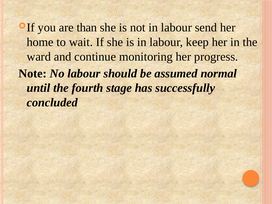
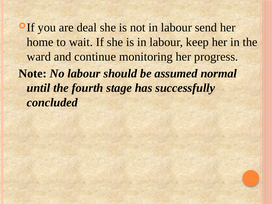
than: than -> deal (87, 28)
